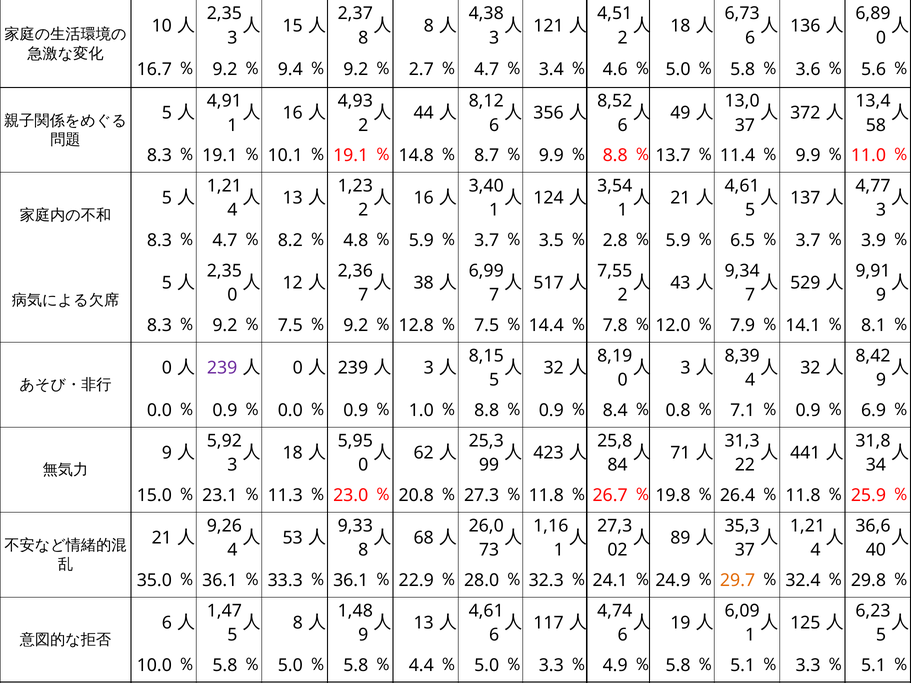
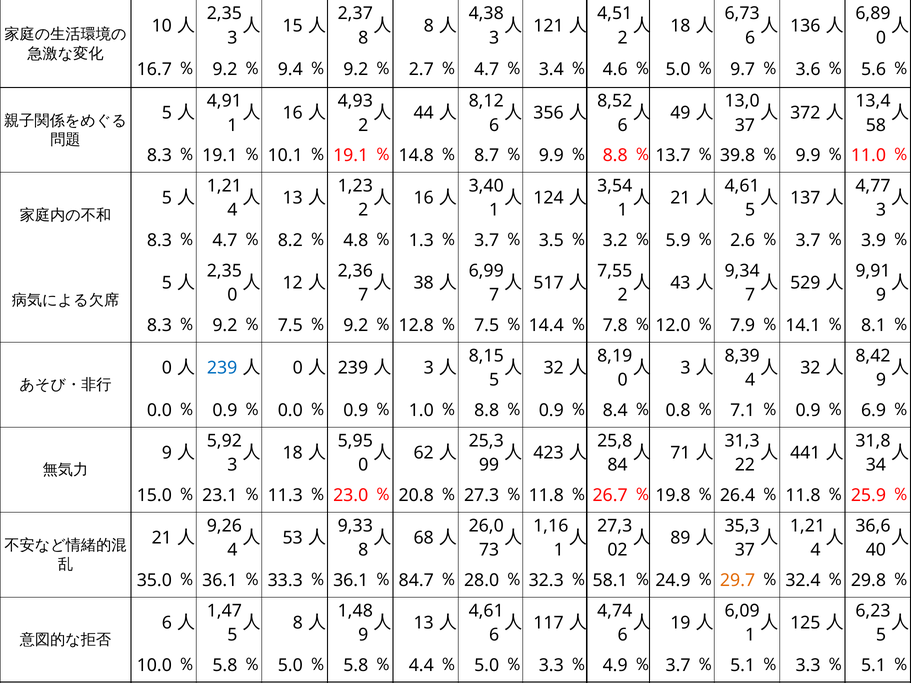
5.8: 5.8 -> 9.7 (743, 69)
11.4: 11.4 -> 39.8 (738, 156)
5.9: 5.9 -> 1.3 (421, 241)
2.8: 2.8 -> 3.2 (615, 241)
6.5: 6.5 -> 2.6 (743, 241)
239 colour: purple -> blue (222, 368)
22.9: 22.9 -> 84.7 (416, 580)
24.1: 24.1 -> 58.1 (610, 580)
5.8: 5.8 -> 3.7 (678, 665)
